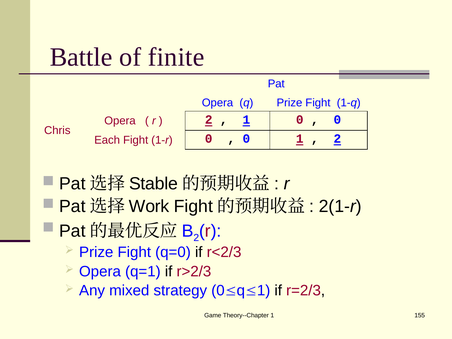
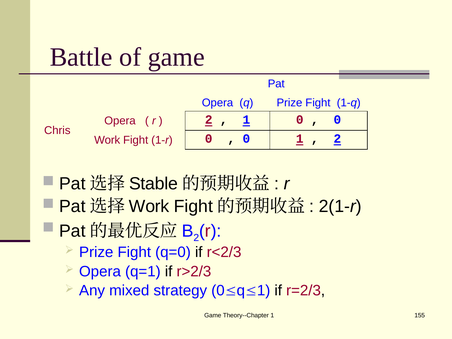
of finite: finite -> game (176, 57)
Each: Each -> Work (107, 140)
